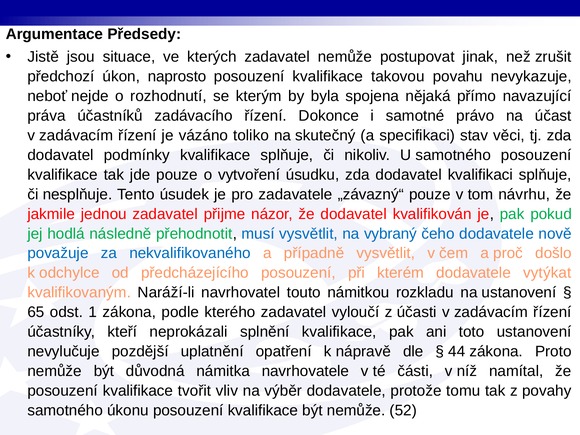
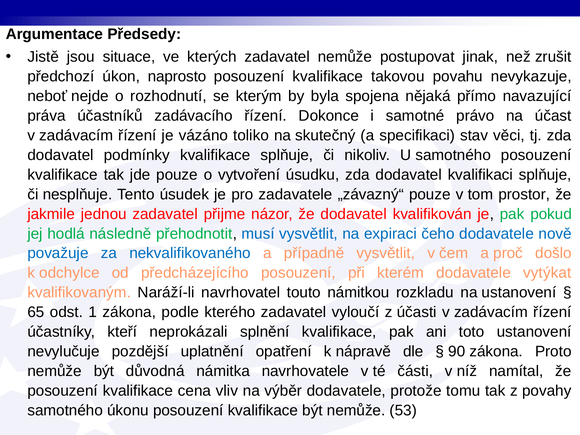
návrhu: návrhu -> prostor (524, 194)
vybraný: vybraný -> expiraci (390, 234)
44: 44 -> 90 (457, 351)
tvořit: tvořit -> cena (195, 391)
52: 52 -> 53 (403, 410)
